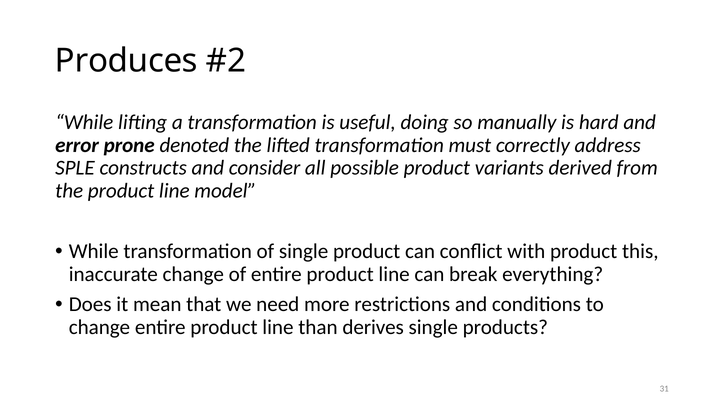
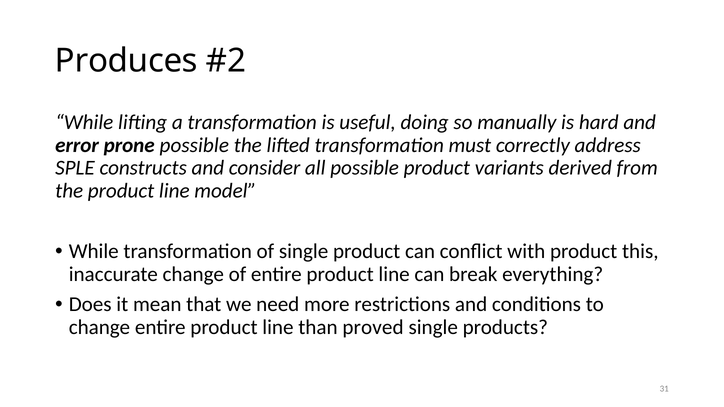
prone denoted: denoted -> possible (194, 145)
derives: derives -> proved (373, 328)
